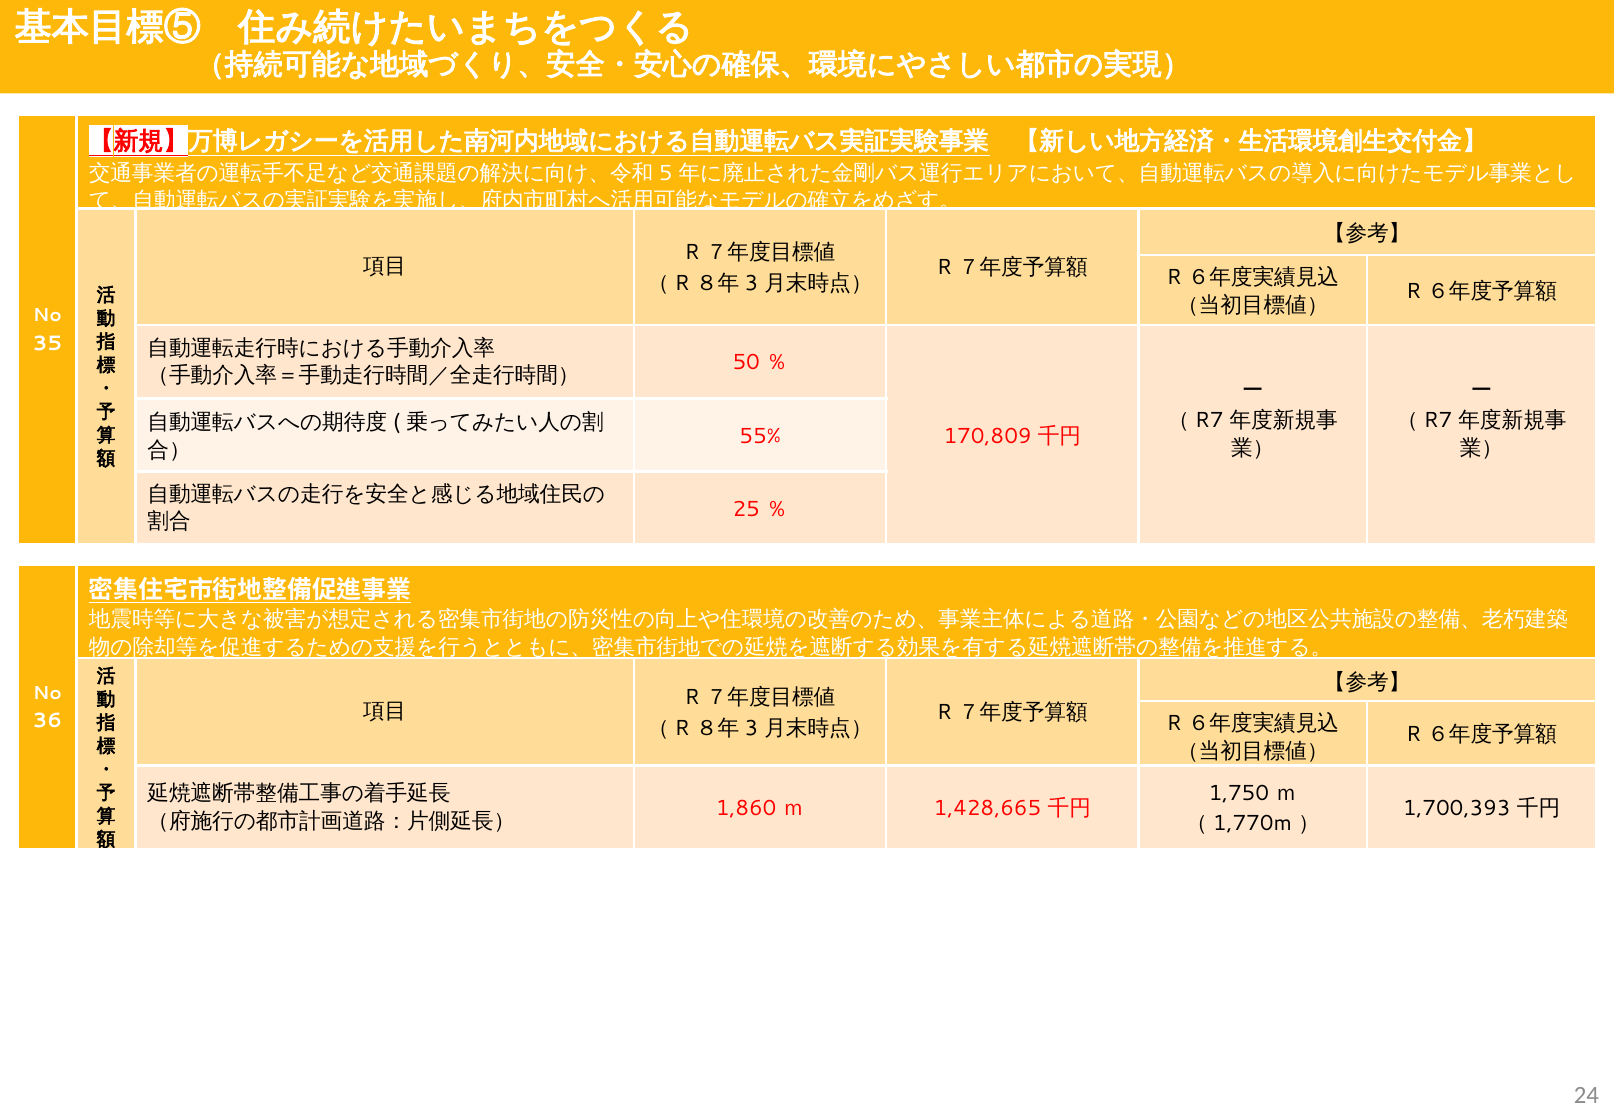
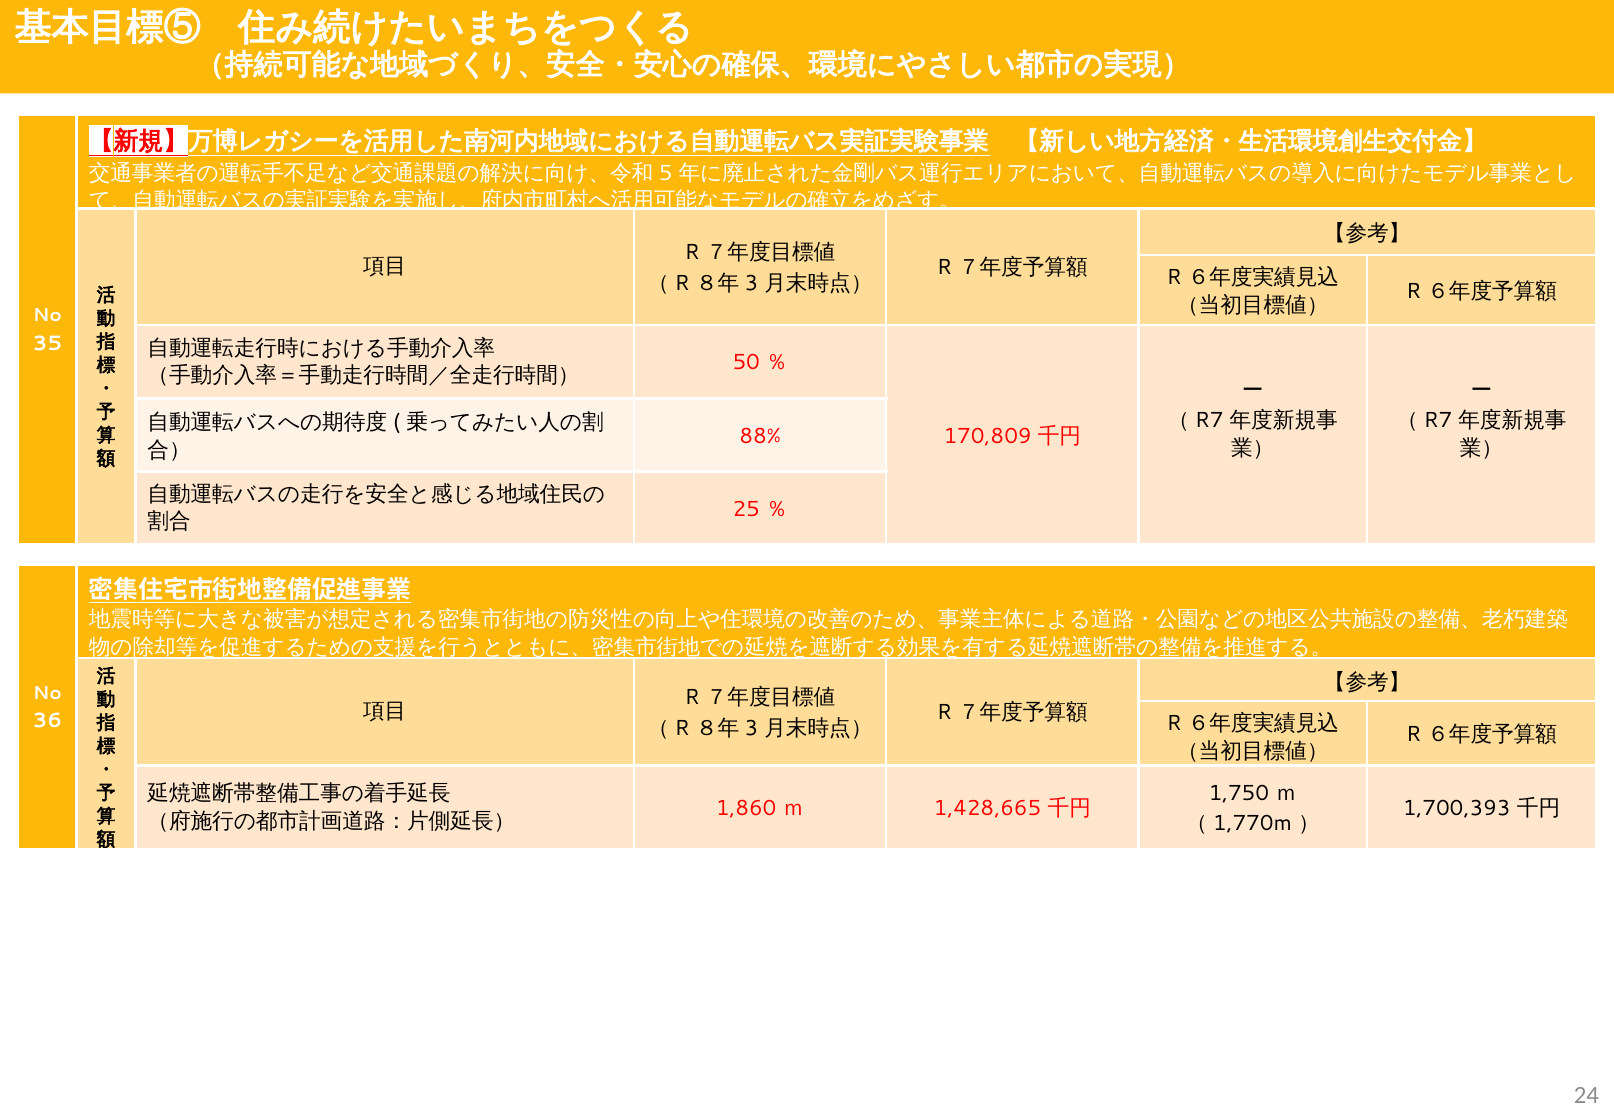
55%: 55% -> 88% (760, 436)
